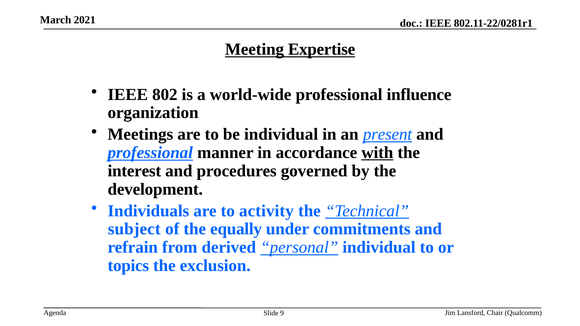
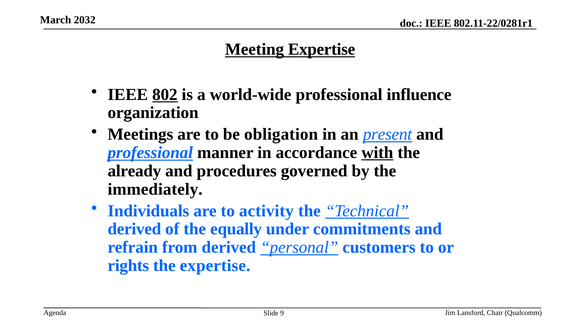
2021: 2021 -> 2032 (85, 20)
802 underline: none -> present (165, 95)
be individual: individual -> obligation (281, 134)
interest: interest -> already (134, 171)
development: development -> immediately (155, 189)
subject: subject -> derived (134, 229)
personal individual: individual -> customers (379, 247)
topics: topics -> rights (128, 266)
the exclusion: exclusion -> expertise (215, 266)
